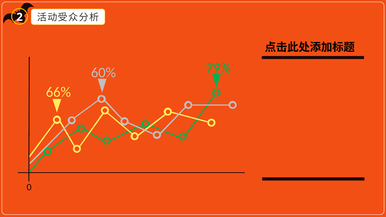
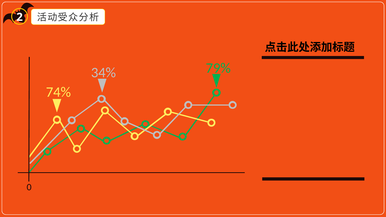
60%: 60% -> 34% (103, 73)
66%: 66% -> 74% (58, 92)
